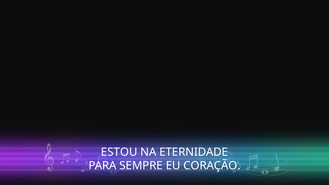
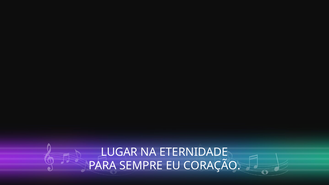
ESTOU: ESTOU -> LUGAR (119, 152)
